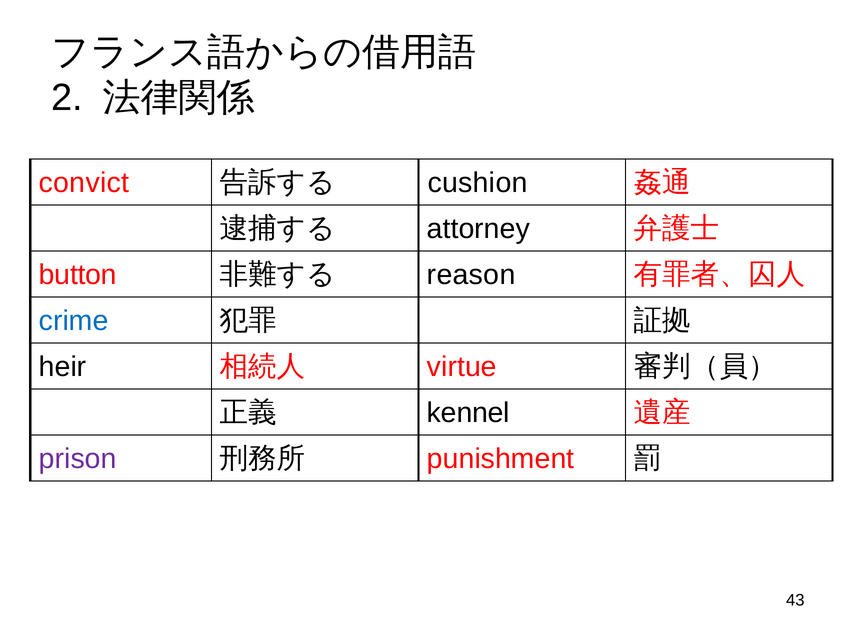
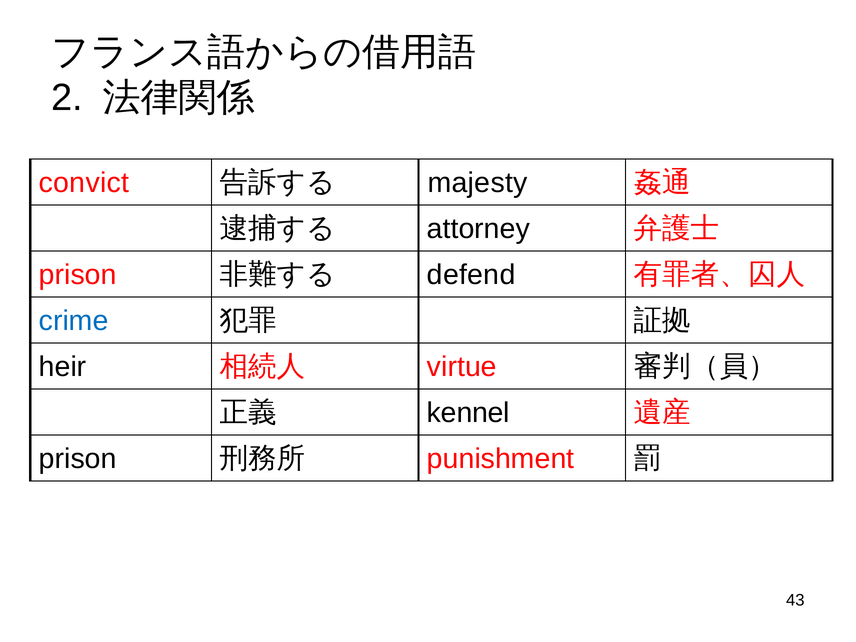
cushion: cushion -> majesty (478, 183)
button: button -> prison (78, 275)
reason: reason -> defend (471, 275)
prison colour: purple -> black (78, 459)
